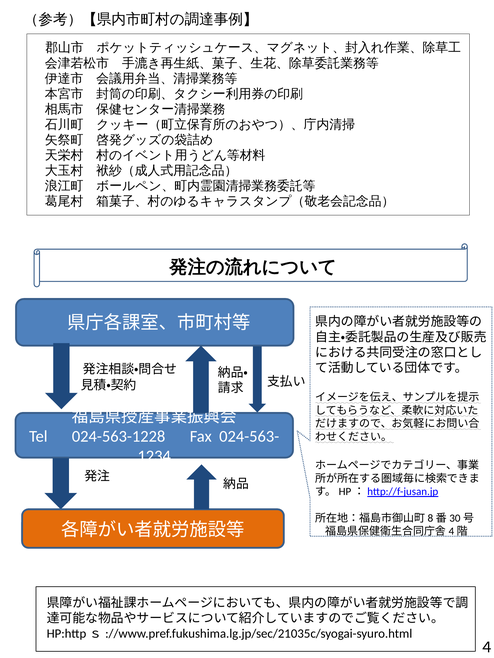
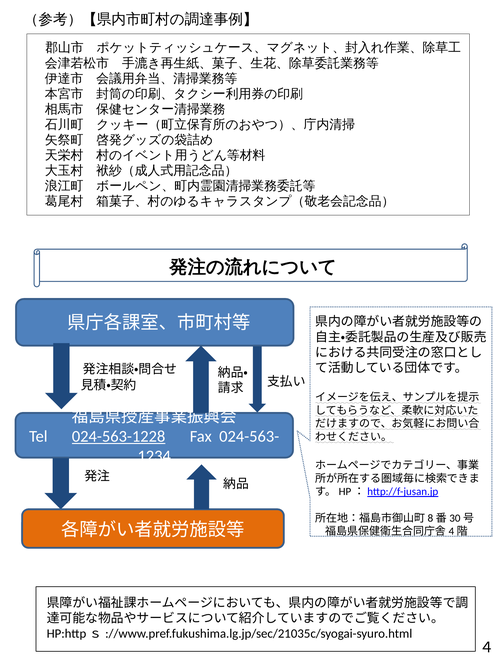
024-563-1228 underline: none -> present (119, 437)
